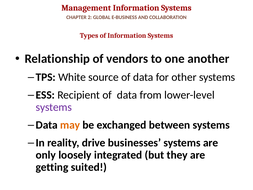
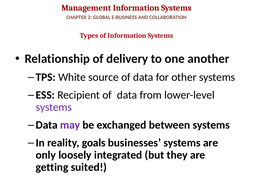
vendors: vendors -> delivery (127, 59)
may colour: orange -> purple (70, 125)
drive: drive -> goals (94, 143)
